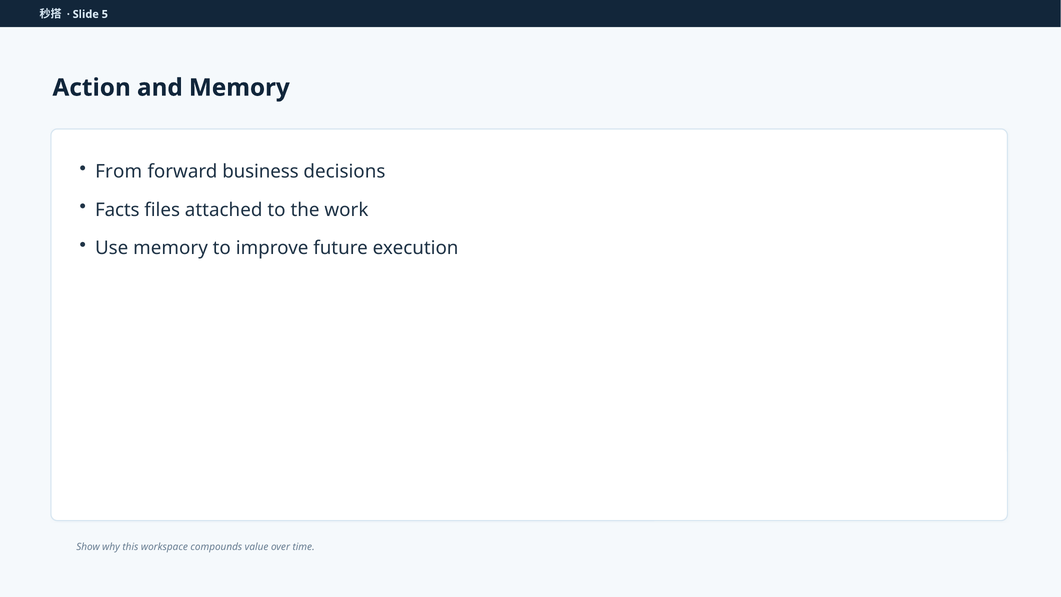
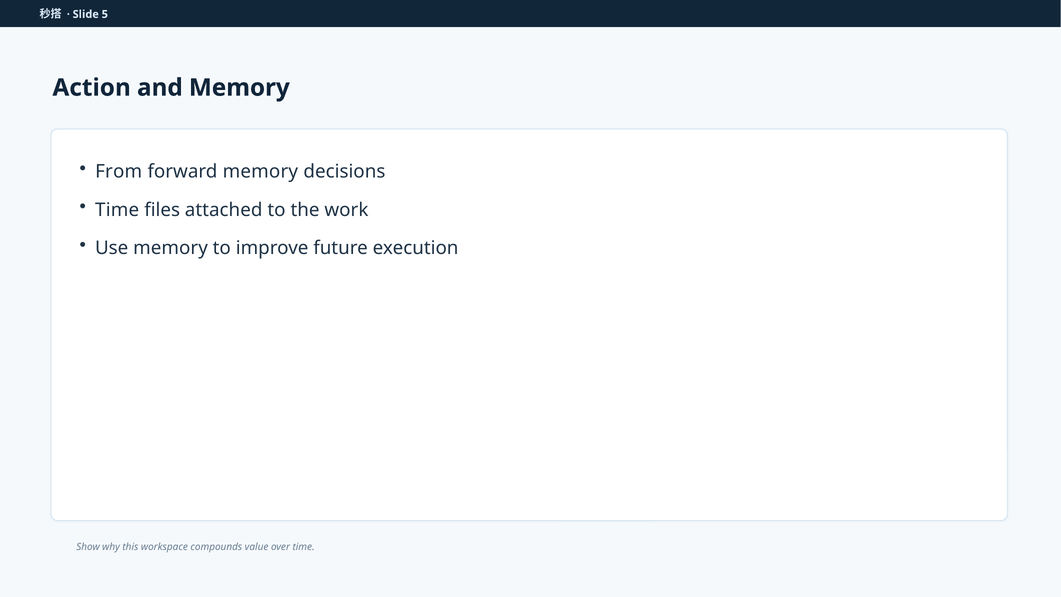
forward business: business -> memory (260, 172)
Facts: Facts -> Time (117, 210)
